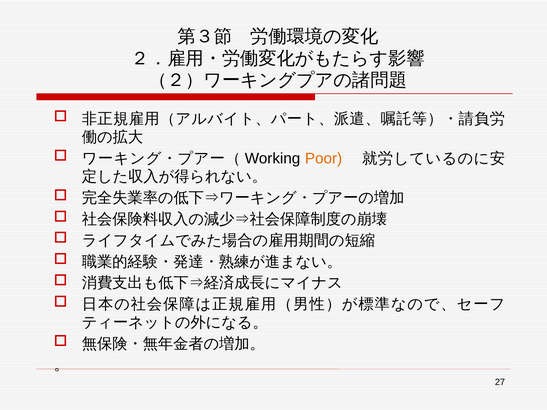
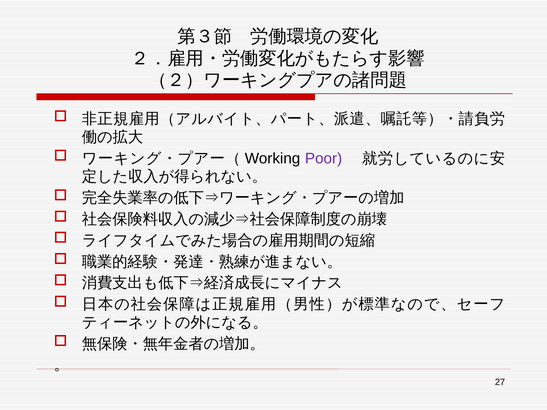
Poor colour: orange -> purple (324, 158)
